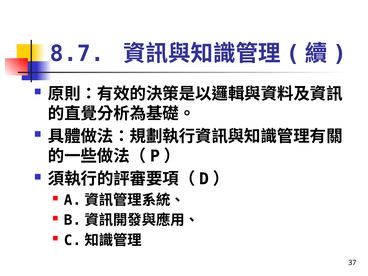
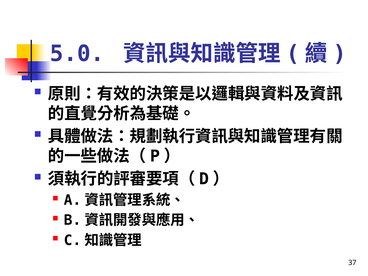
8.7: 8.7 -> 5.0 (77, 54)
